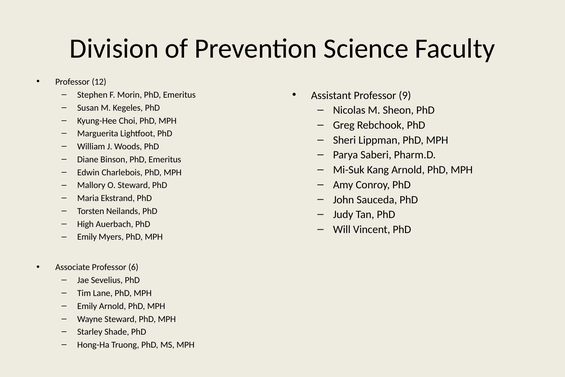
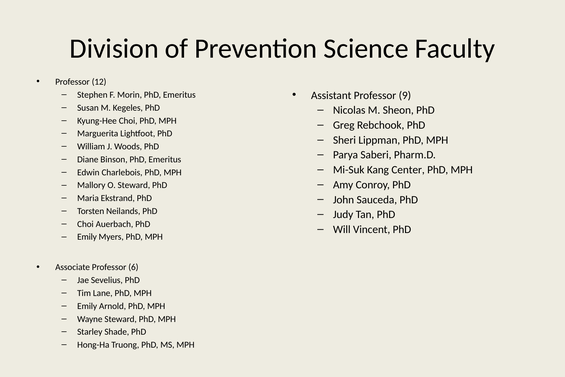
Kang Arnold: Arnold -> Center (408, 170)
High: High -> Choi (85, 224)
